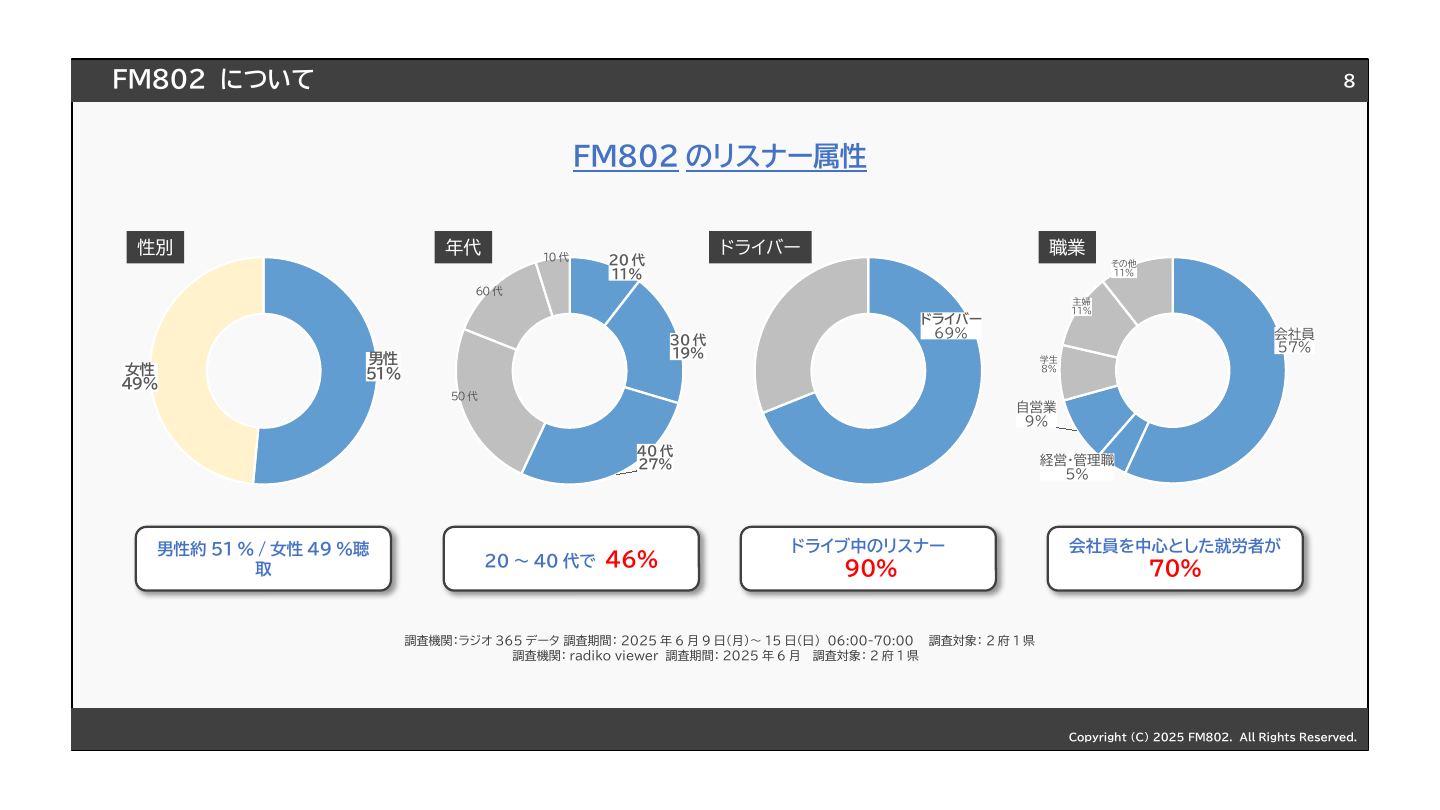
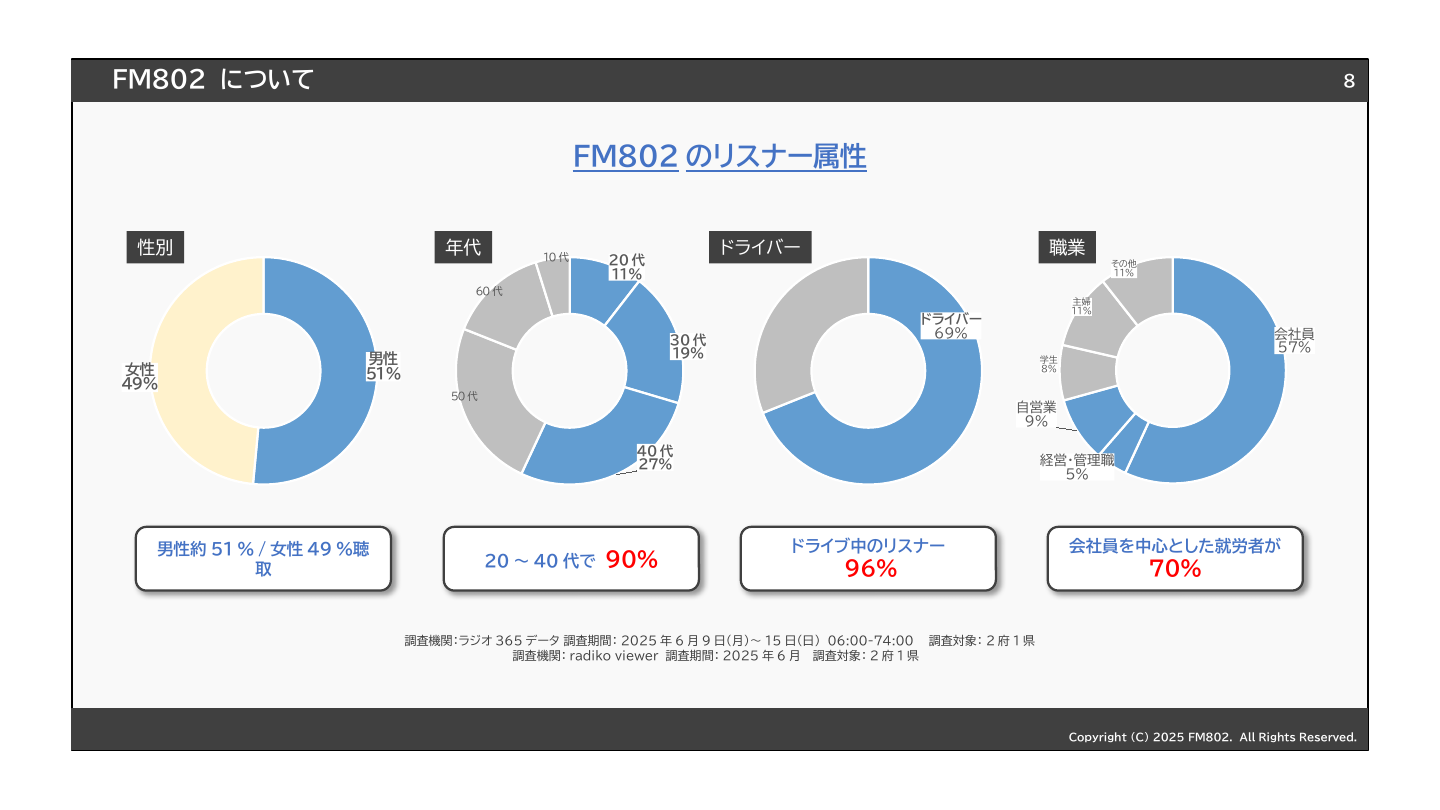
90%: 90% -> 96% (871, 570)
46%: 46% -> 90% (632, 560)
06:00-70:00: 06:00-70:00 -> 06:00-74:00 (871, 642)
